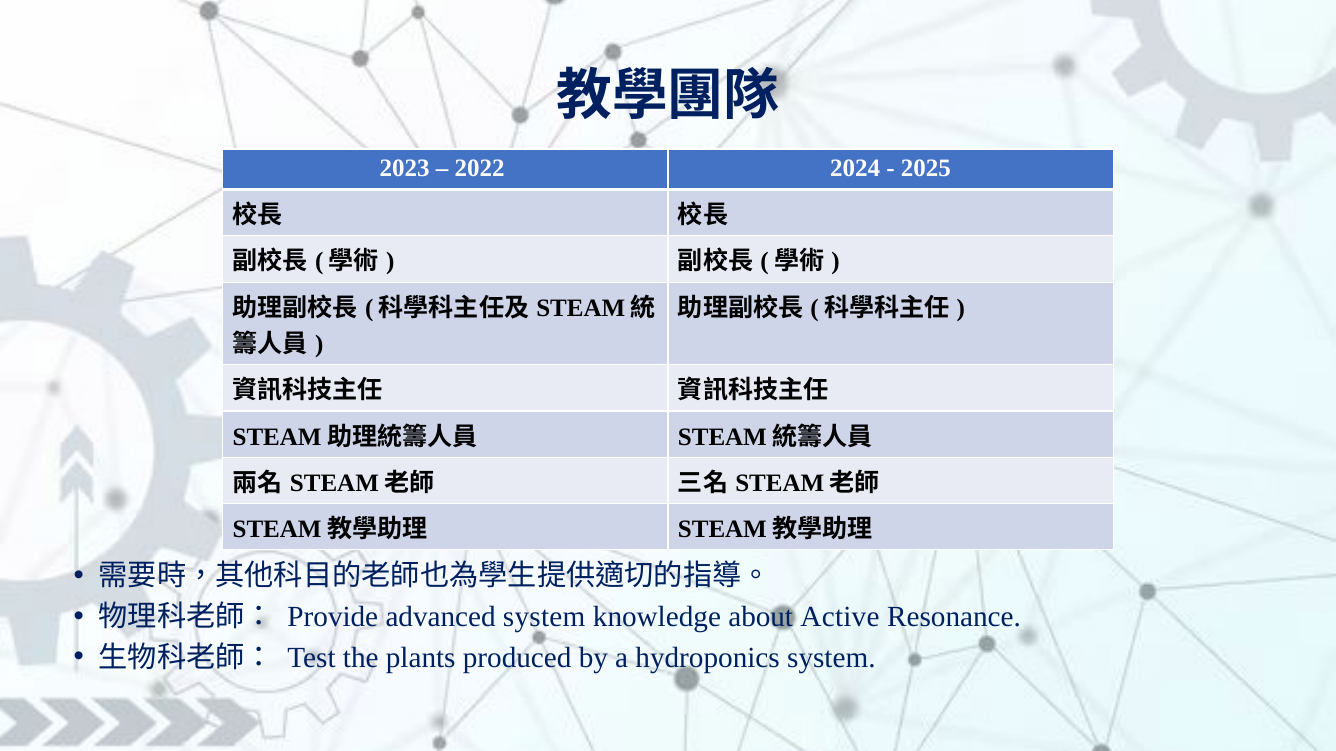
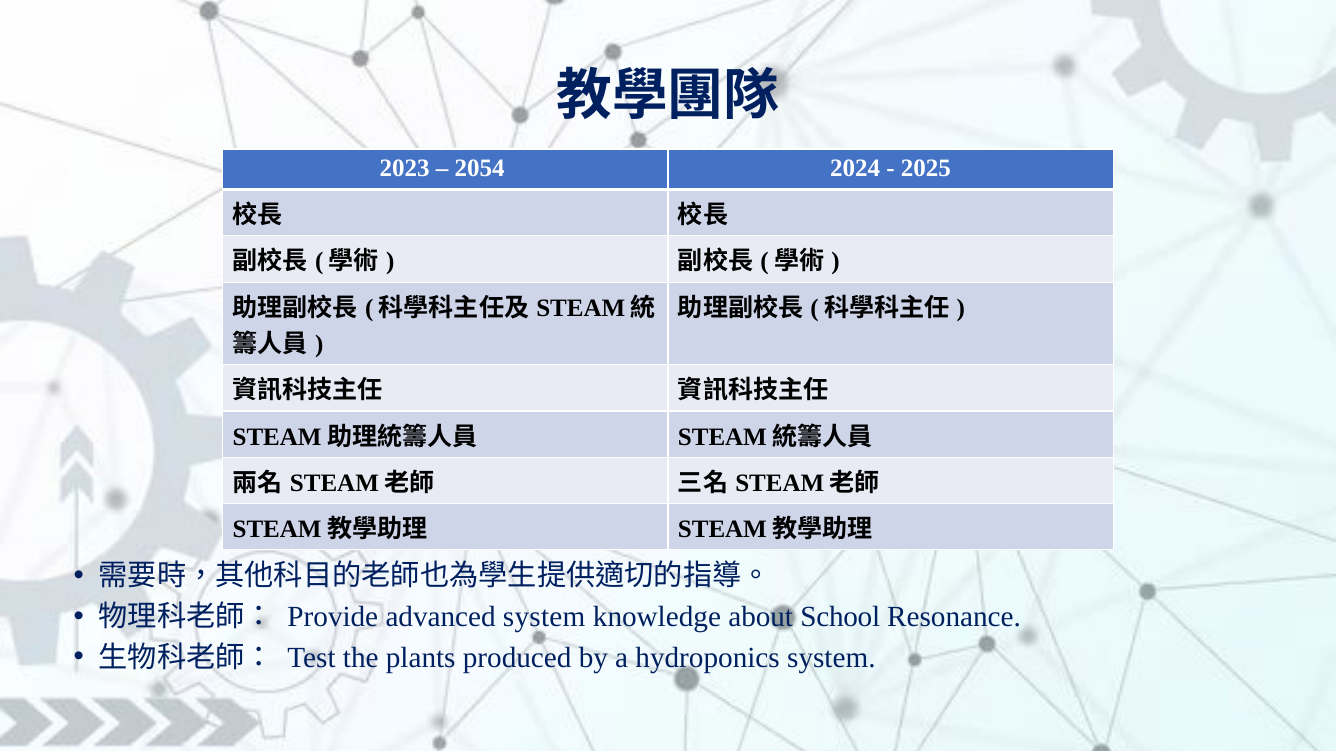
2022: 2022 -> 2054 (480, 168)
Active: Active -> School (840, 618)
